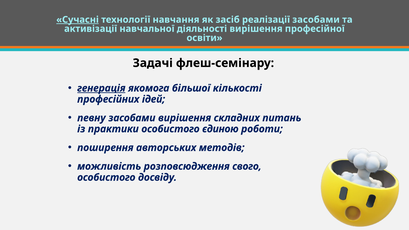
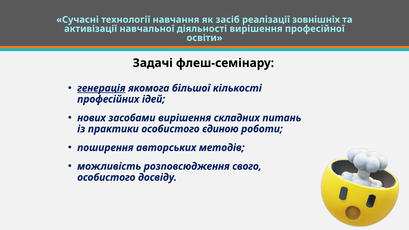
Сучасні underline: present -> none (78, 20)
реалізації засобами: засобами -> зовнішніх (316, 20)
певну: певну -> нових (91, 118)
